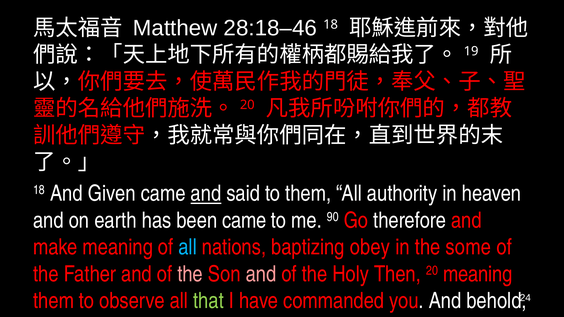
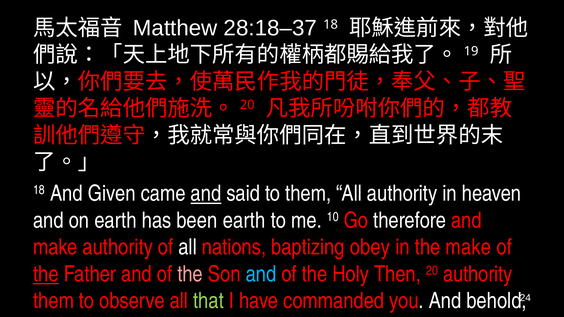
28:18–46: 28:18–46 -> 28:18–37 (270, 28)
been came: came -> earth (244, 221)
90: 90 -> 10 (333, 217)
make meaning: meaning -> authority (118, 247)
all colour: light blue -> white (188, 247)
the some: some -> make (468, 247)
the underline: none -> present (46, 274)
and colour: pink -> light blue (261, 274)
20 meaning: meaning -> authority (478, 274)
